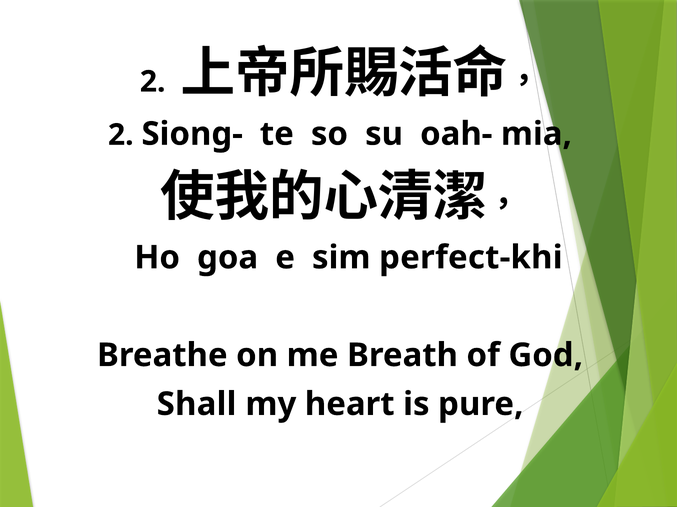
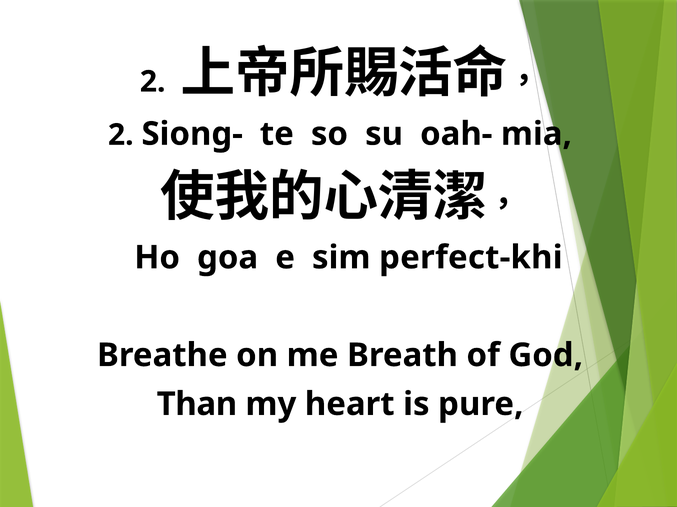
Shall: Shall -> Than (197, 405)
